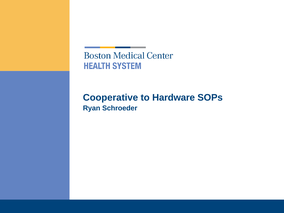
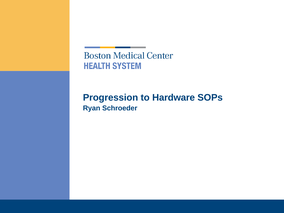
Cooperative: Cooperative -> Progression (111, 97)
